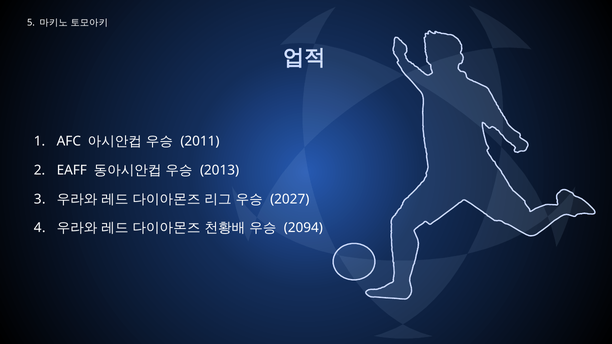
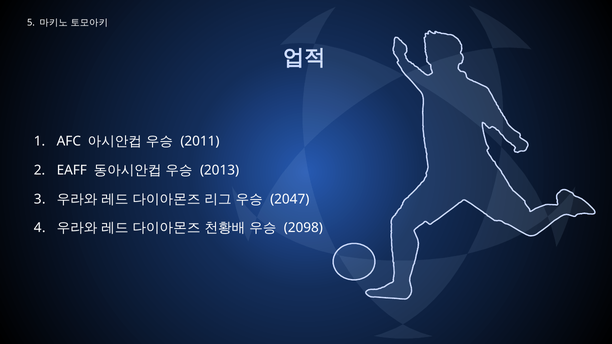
2027: 2027 -> 2047 (290, 199)
2094: 2094 -> 2098 (303, 228)
